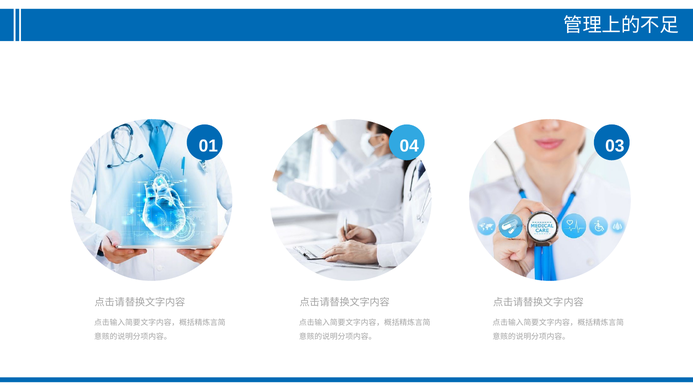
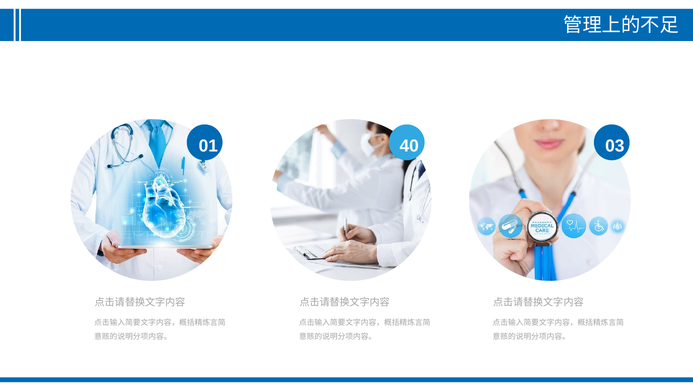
04: 04 -> 40 (409, 146)
